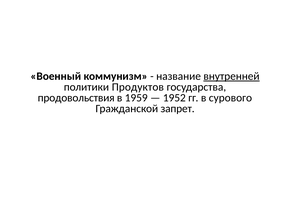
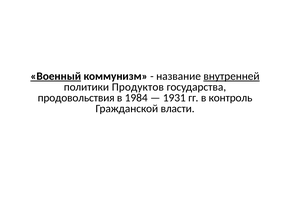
Военный underline: none -> present (56, 76)
1959: 1959 -> 1984 (136, 98)
1952: 1952 -> 1931 (174, 98)
сурового: сурового -> контроль (231, 98)
запрет: запрет -> власти (178, 109)
